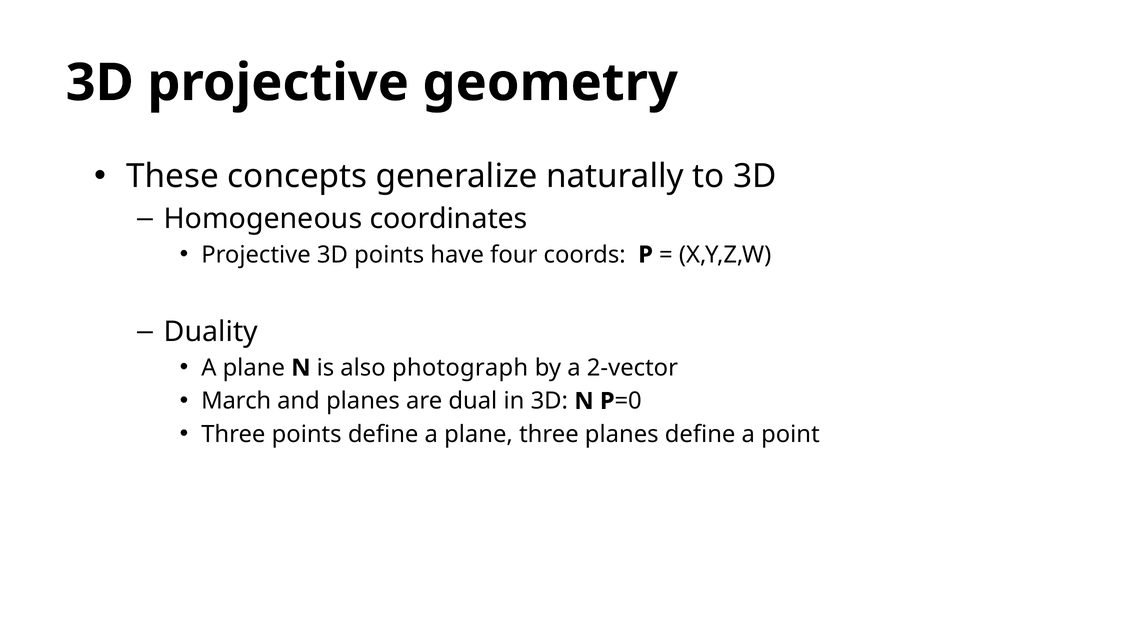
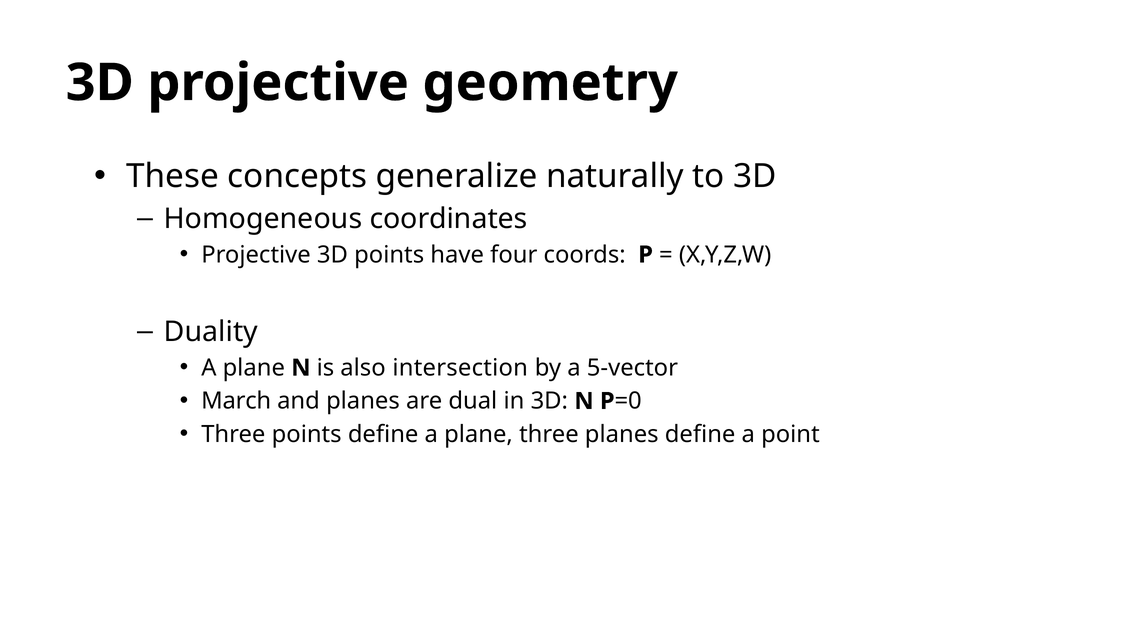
photograph: photograph -> intersection (460, 368)
2-vector: 2-vector -> 5-vector (632, 368)
